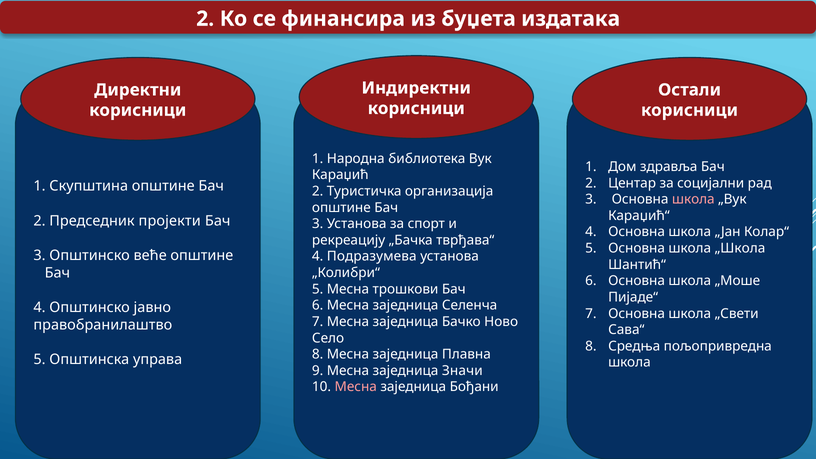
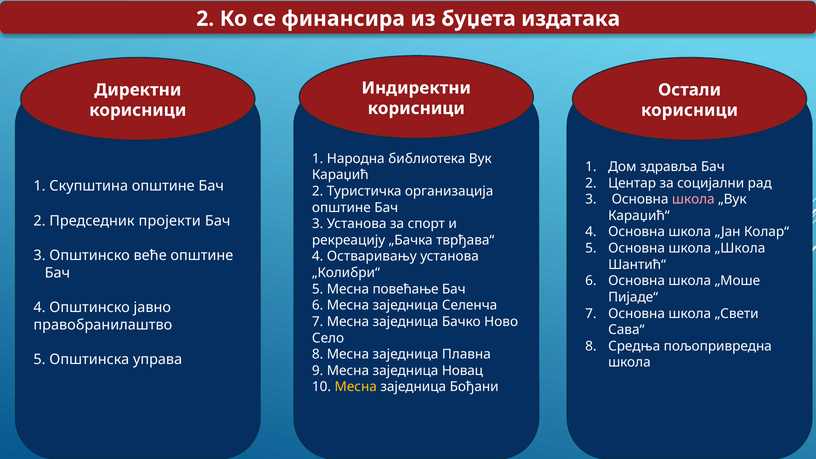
Подразумева: Подразумева -> Остваривању (372, 256)
трошкови: трошкови -> повећање (406, 289)
Значи: Значи -> Новац (462, 371)
Месна colour: pink -> yellow (356, 387)
